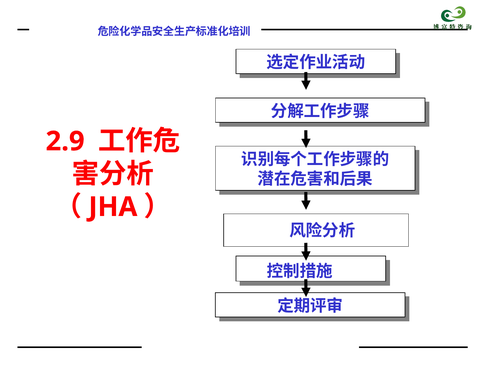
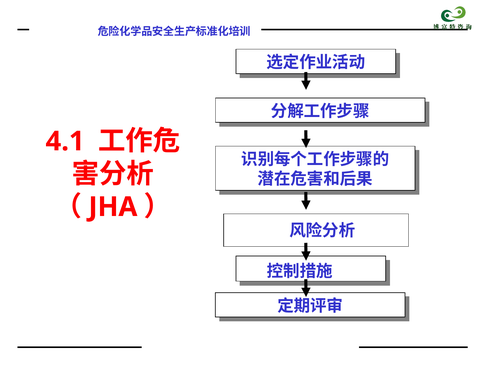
2.9: 2.9 -> 4.1 (65, 142)
